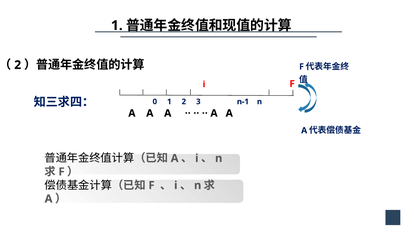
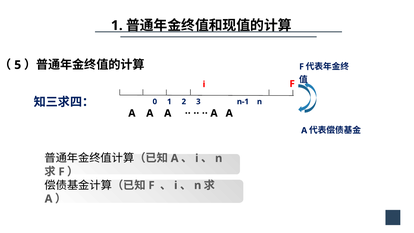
2: 2 -> 5 (18, 65)
